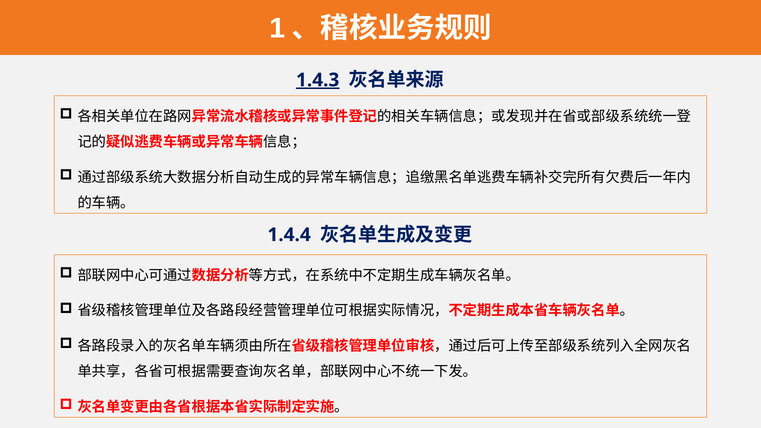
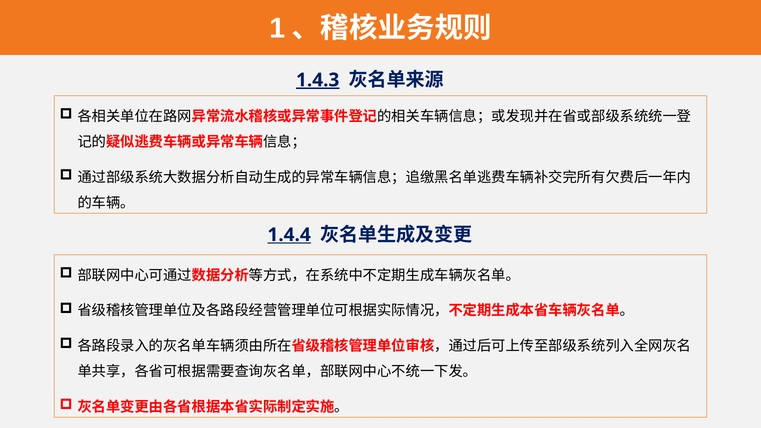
1.4.4 underline: none -> present (289, 235)
